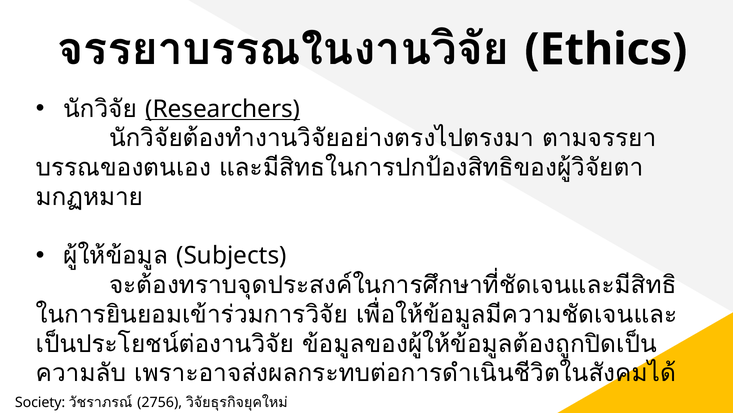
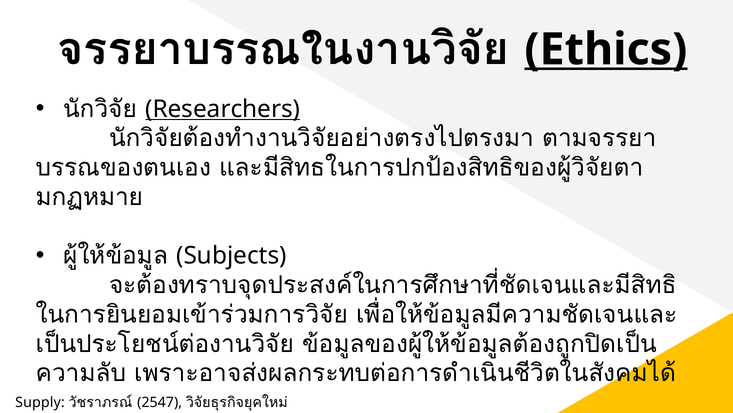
Ethics underline: none -> present (606, 49)
Society: Society -> Supply (40, 402)
2756: 2756 -> 2547 (160, 402)
